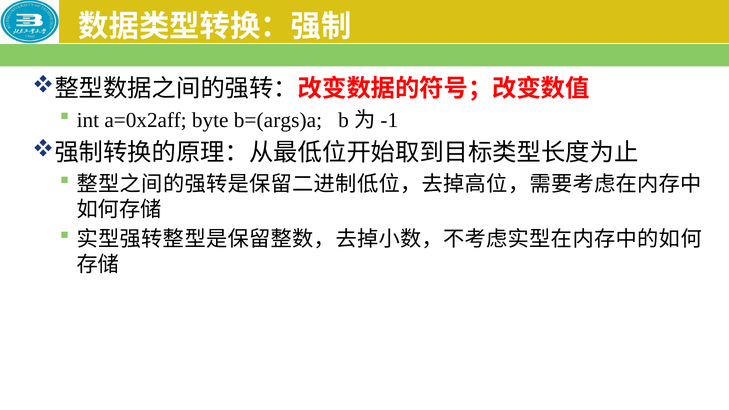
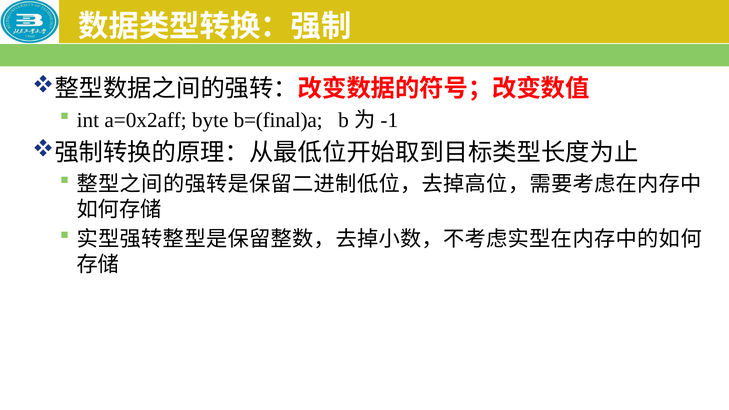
b=(args)a: b=(args)a -> b=(final)a (278, 120)
